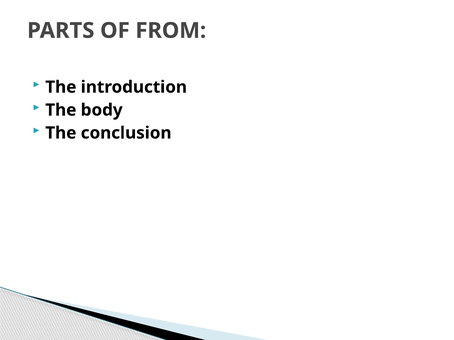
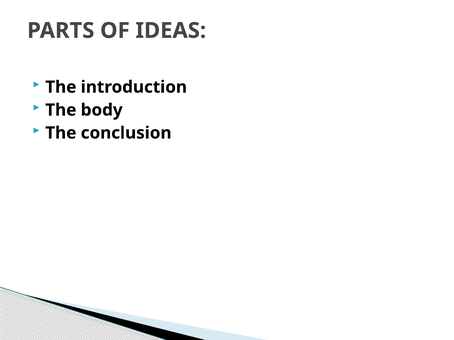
FROM: FROM -> IDEAS (171, 31)
